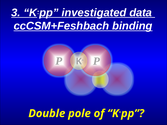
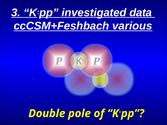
binding: binding -> various (132, 26)
